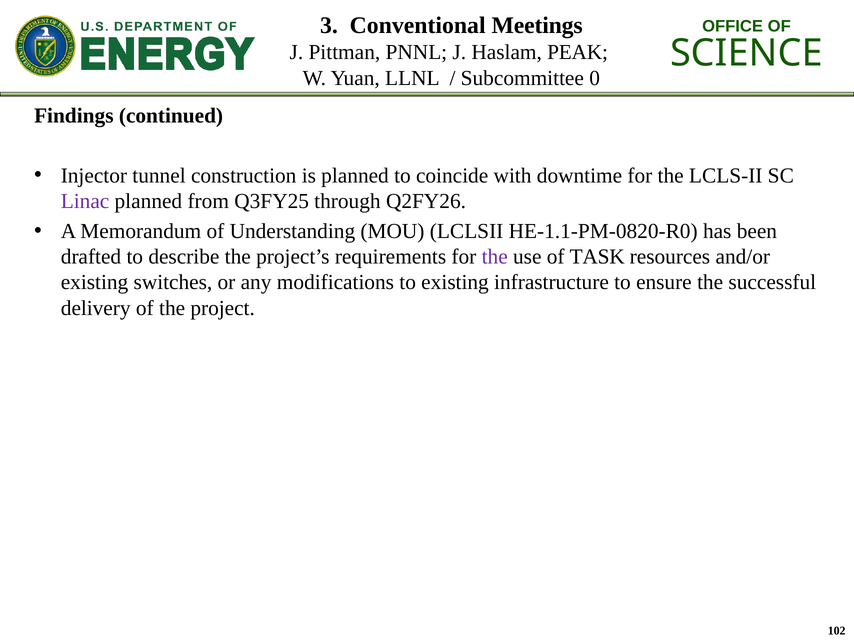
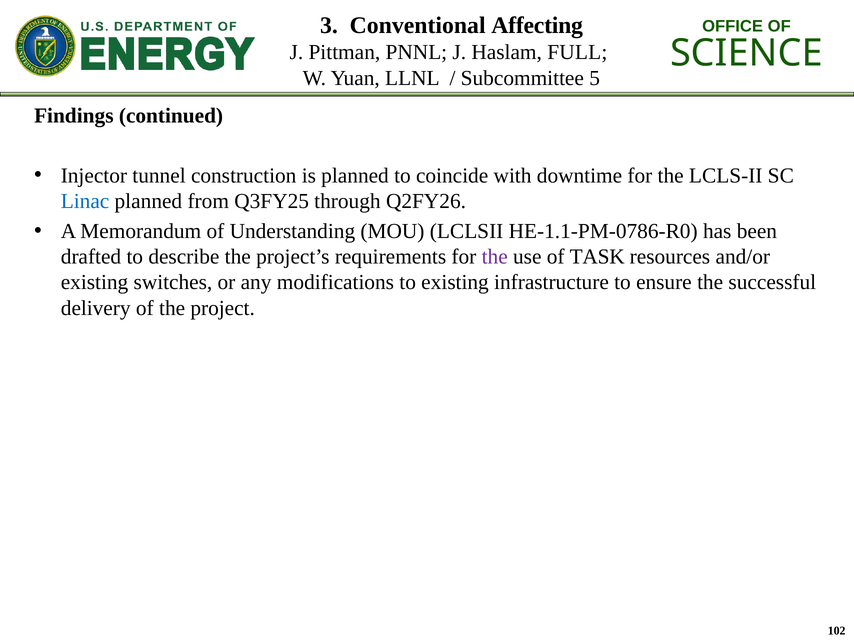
Meetings: Meetings -> Affecting (537, 26)
PEAK: PEAK -> FULL (577, 52)
0: 0 -> 5 (595, 78)
Linac colour: purple -> blue (85, 201)
HE-1.1-PM-0820-R0: HE-1.1-PM-0820-R0 -> HE-1.1-PM-0786-R0 (603, 231)
